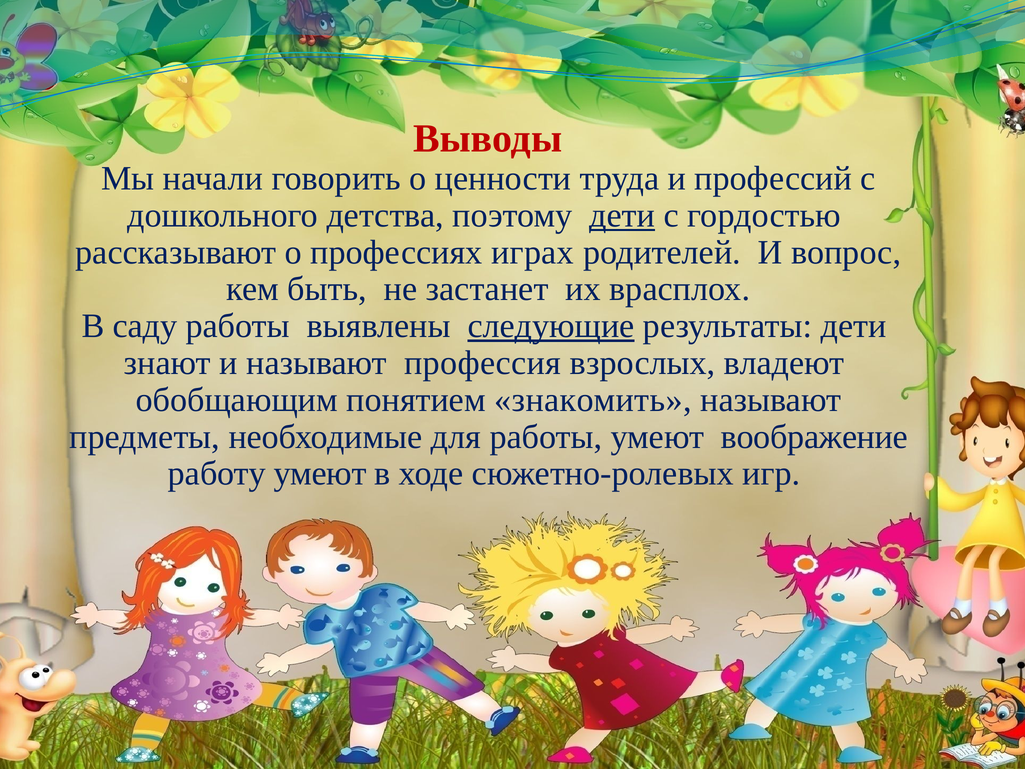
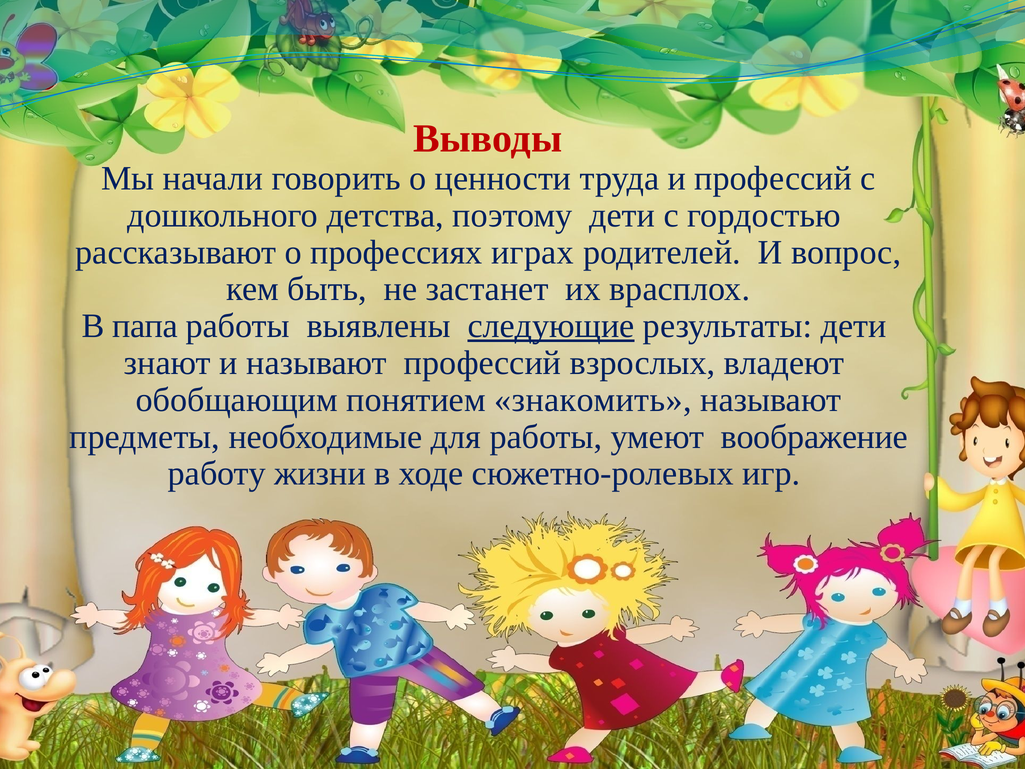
дети underline: present -> none (622, 215)
саду: саду -> папа (145, 326)
называют профессия: профессия -> профессий (483, 363)
работу умеют: умеют -> жизни (320, 473)
